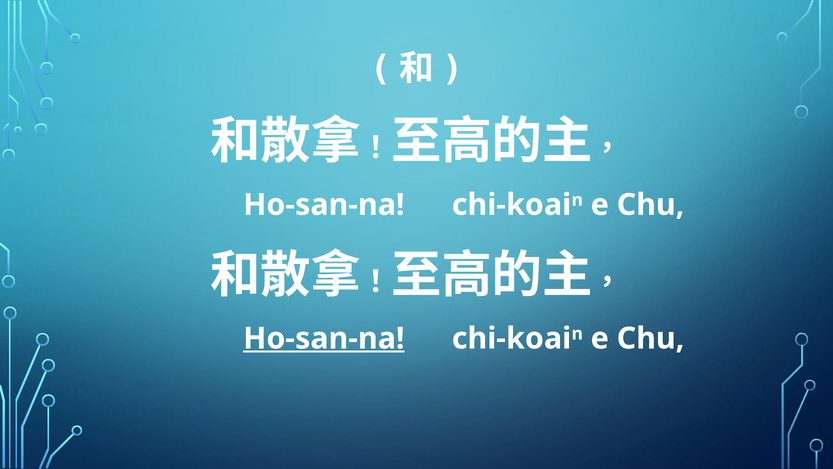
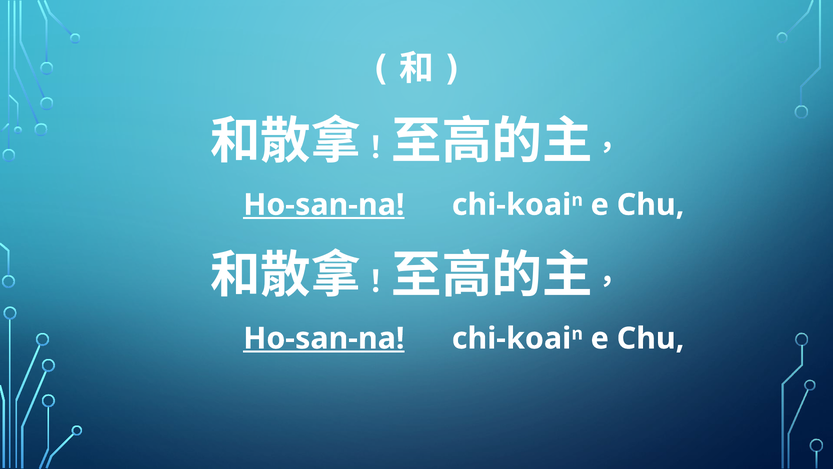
Ho-san-na underline: none -> present (324, 205)
